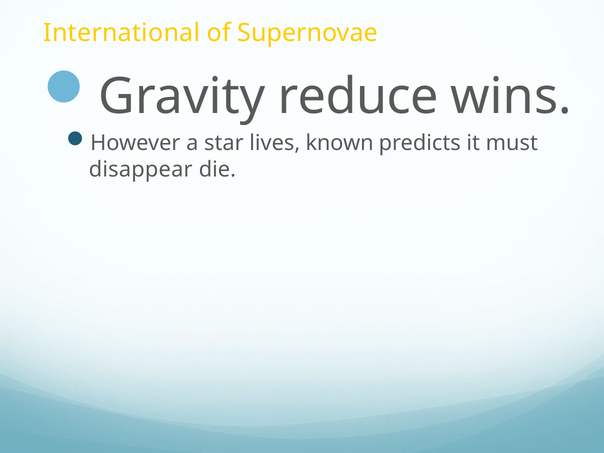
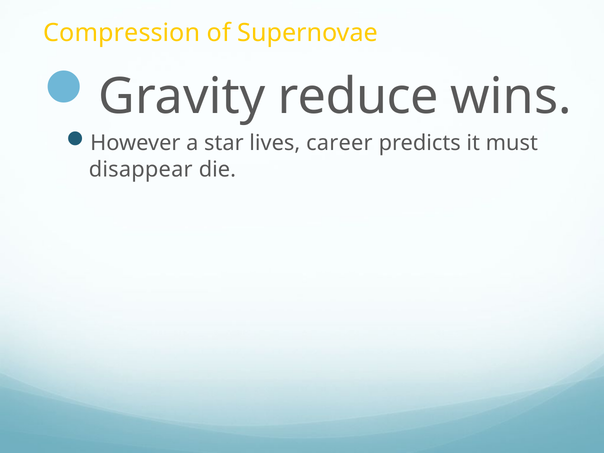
International: International -> Compression (122, 33)
known: known -> career (339, 143)
